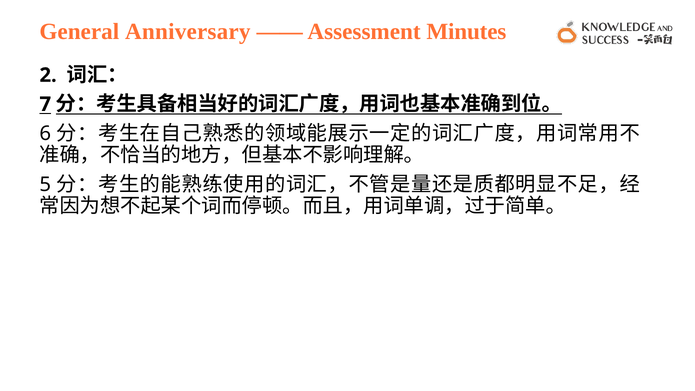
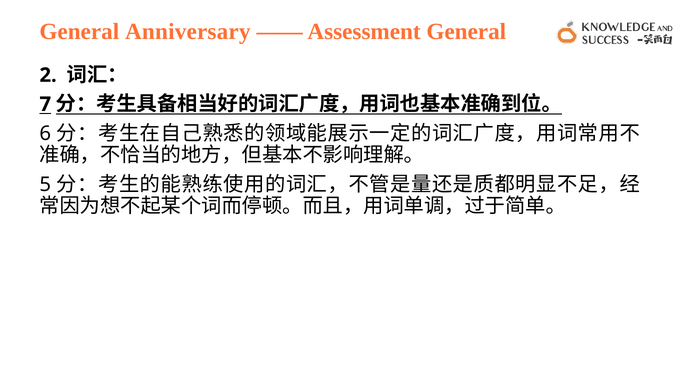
Assessment Minutes: Minutes -> General (466, 31)
